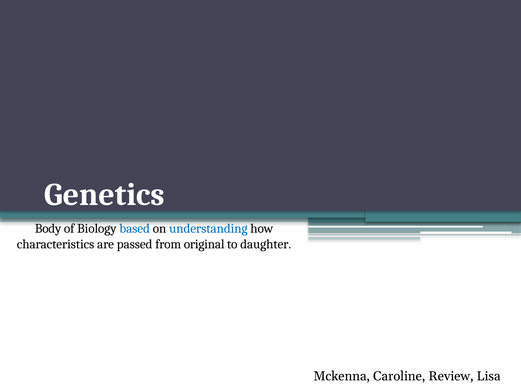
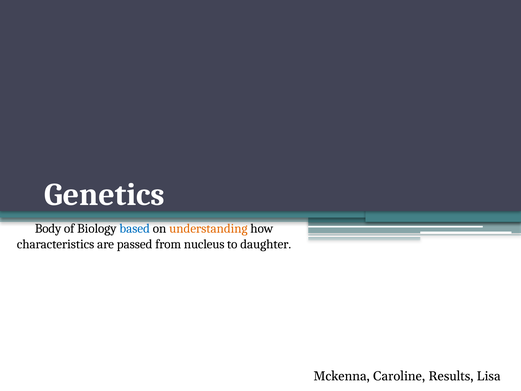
understanding colour: blue -> orange (208, 228)
original: original -> nucleus (204, 244)
Review: Review -> Results (451, 376)
